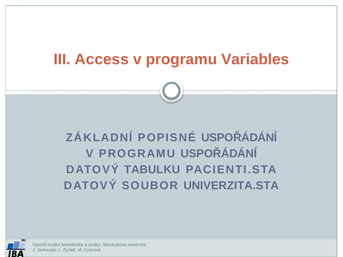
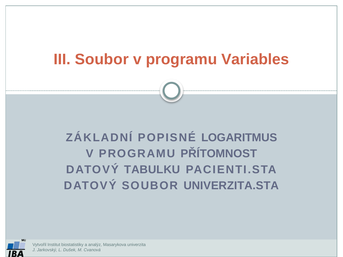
III Access: Access -> Soubor (102, 59)
POPISNÉ USPOŘÁDÁNÍ: USPOŘÁDÁNÍ -> LOGARITMUS (239, 138)
PROGRAMU USPOŘÁDÁNÍ: USPOŘÁDÁNÍ -> PŘÍTOMNOST (219, 154)
